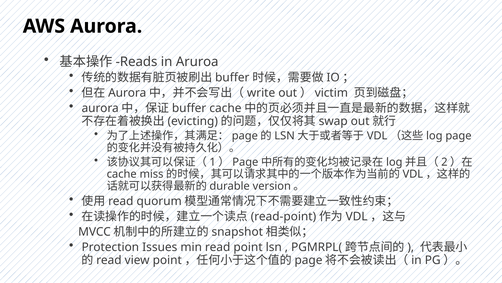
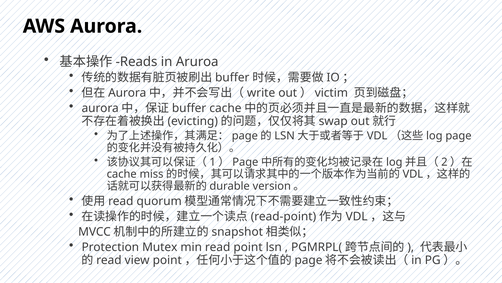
Issues: Issues -> Mutex (160, 247)
